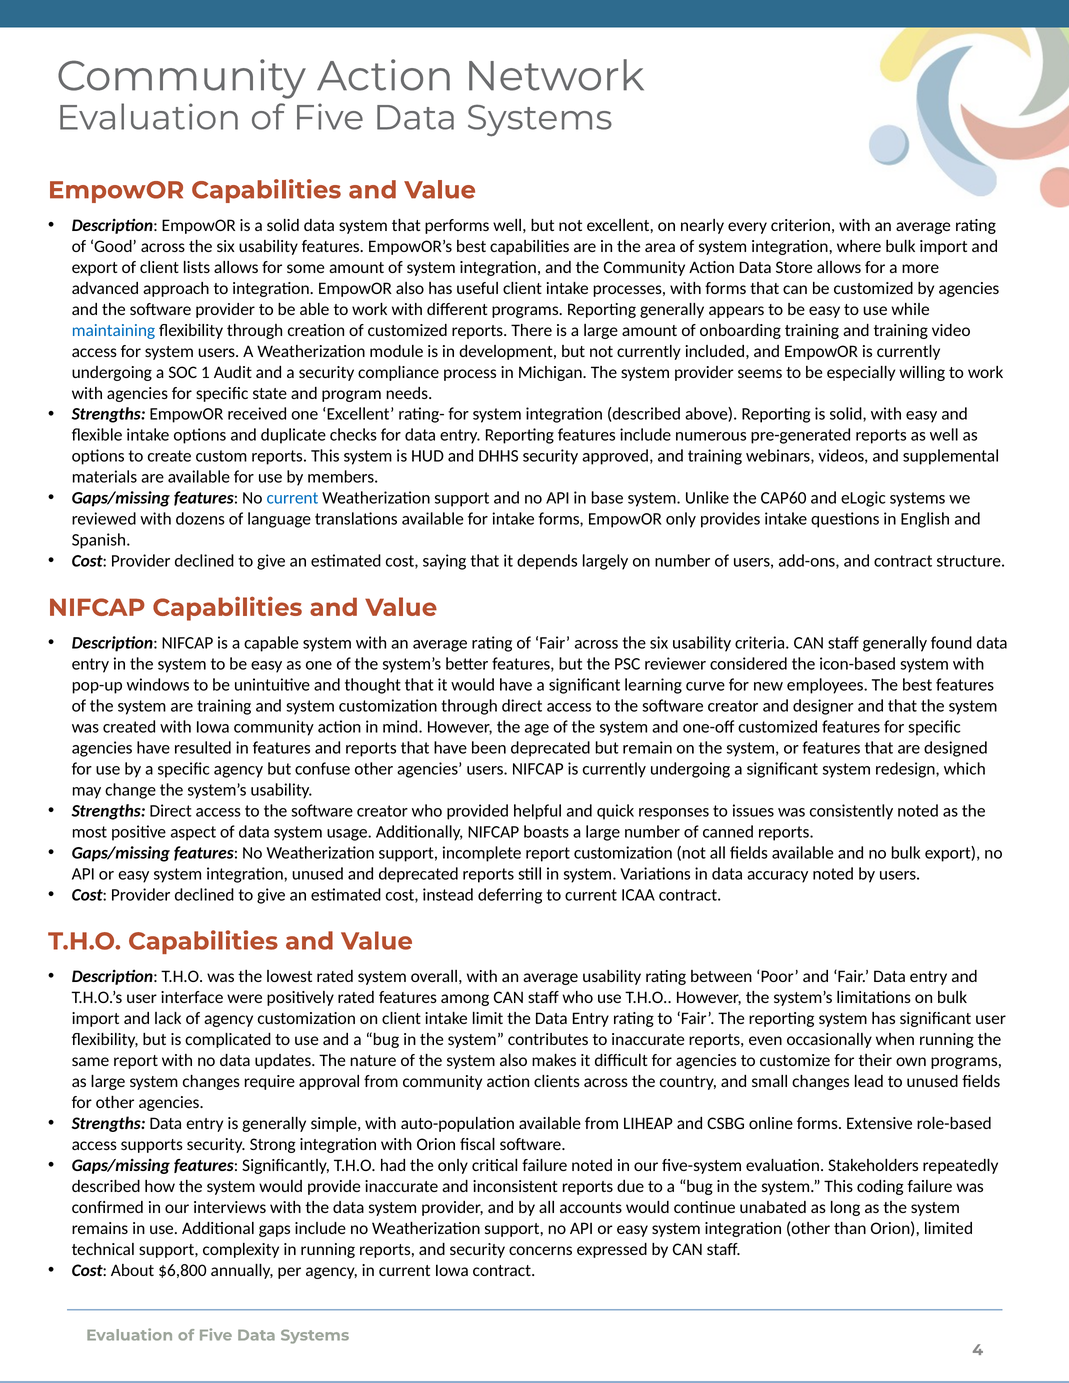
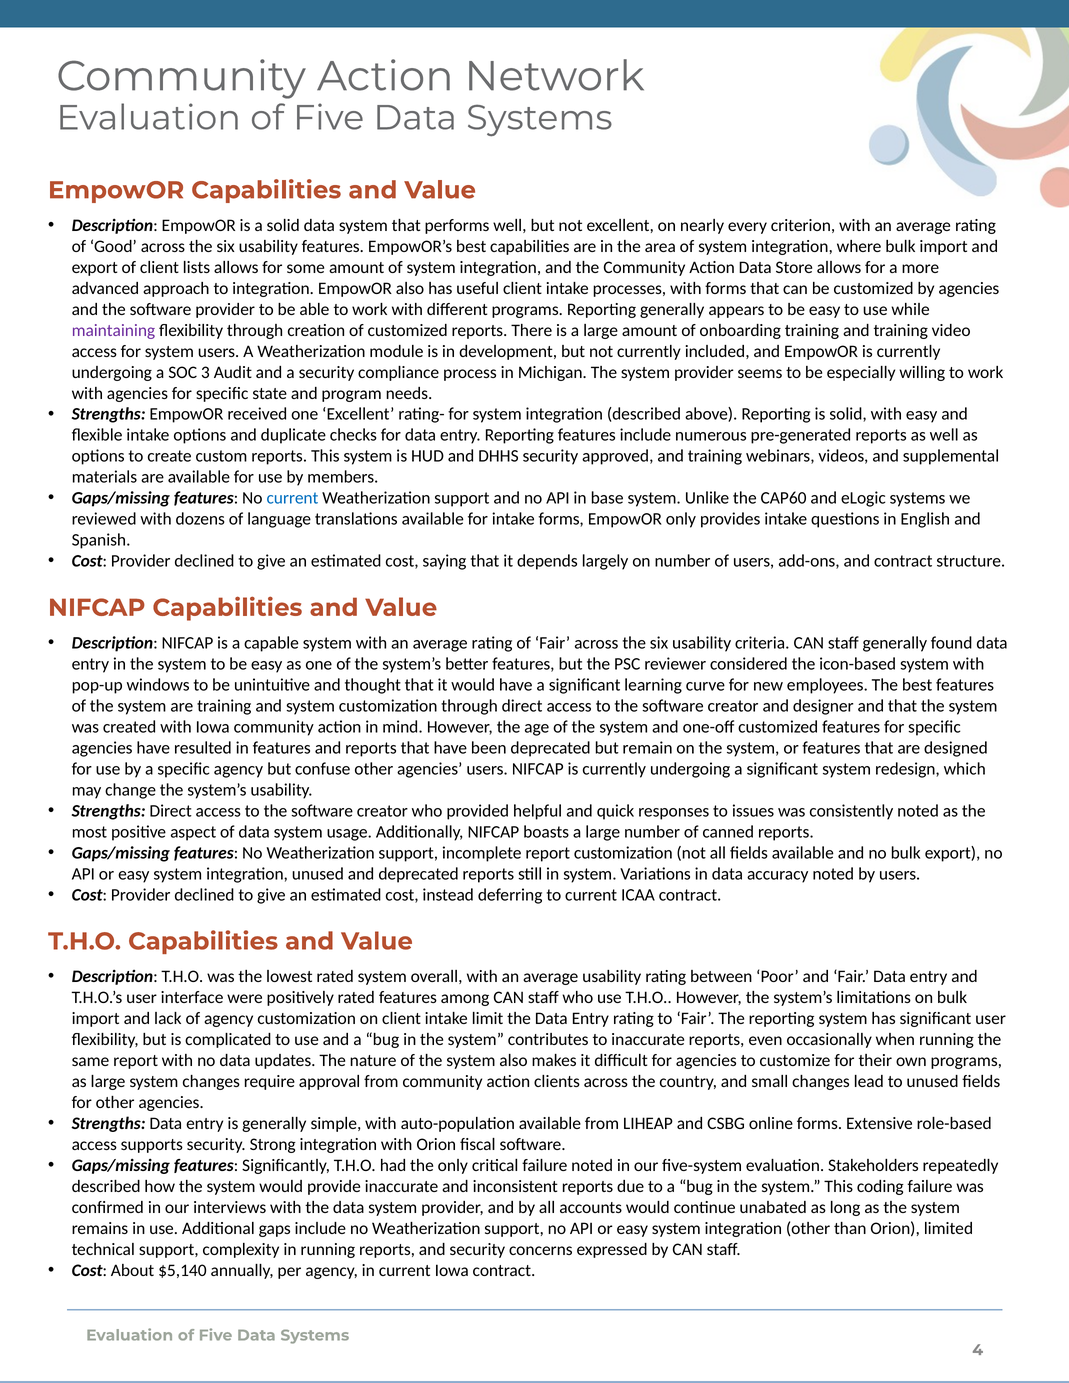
maintaining colour: blue -> purple (113, 330)
1: 1 -> 3 (205, 372)
$6,800: $6,800 -> $5,140 (182, 1271)
